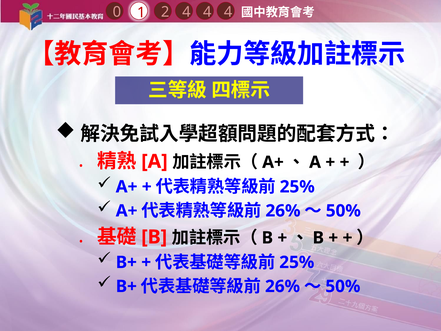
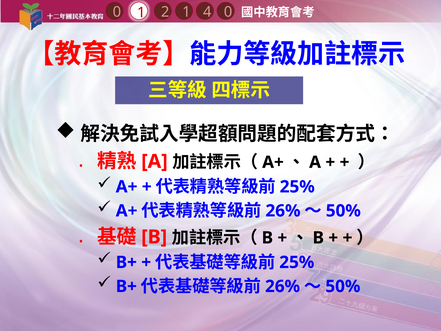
4 4: 4 -> 0 (228, 12)
1 4: 4 -> 1 (186, 12)
